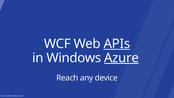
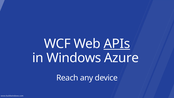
Azure underline: present -> none (121, 58)
